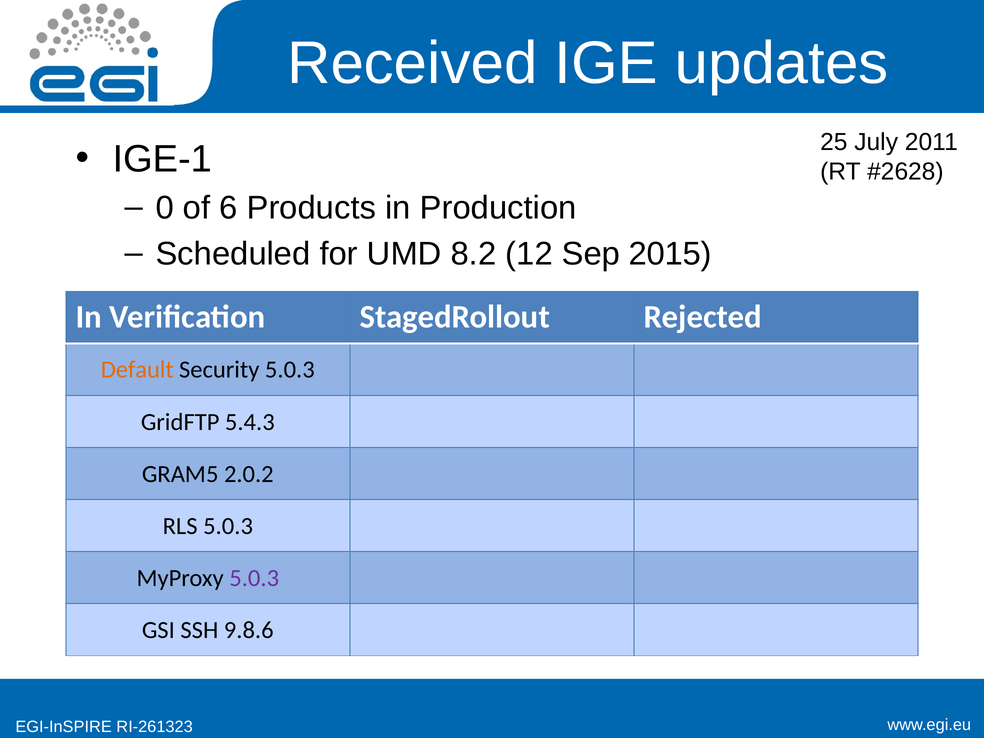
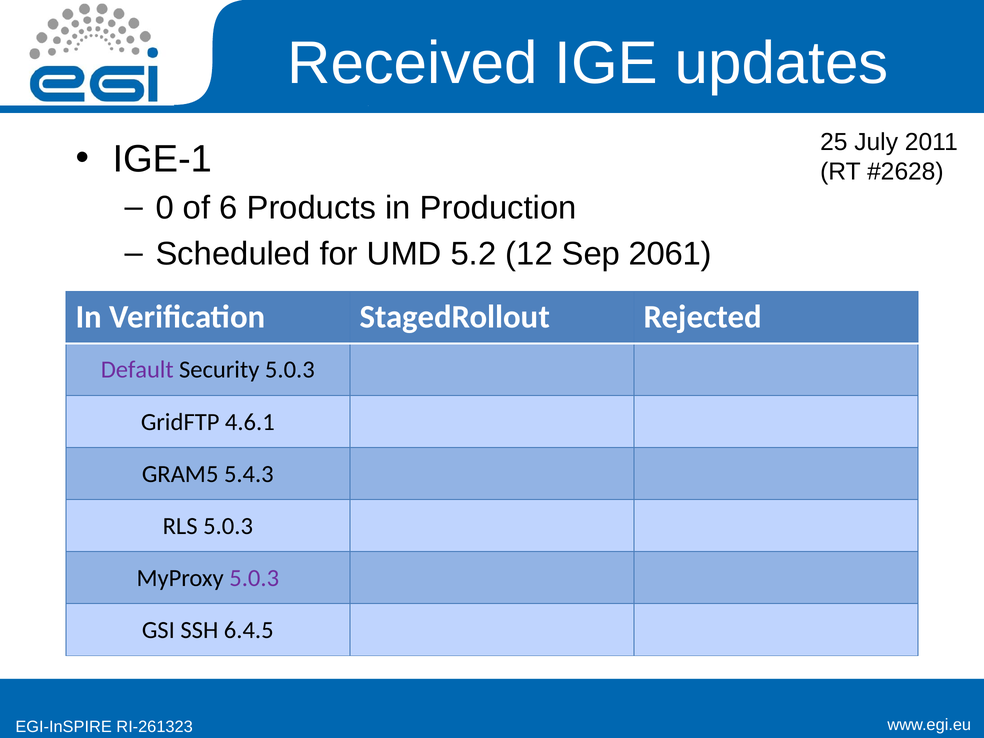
8.2: 8.2 -> 5.2 (473, 254)
2015: 2015 -> 2061 (670, 254)
Default colour: orange -> purple (137, 370)
5.4.3: 5.4.3 -> 4.6.1 (250, 422)
2.0.2: 2.0.2 -> 5.4.3 (249, 474)
9.8.6: 9.8.6 -> 6.4.5 (249, 630)
